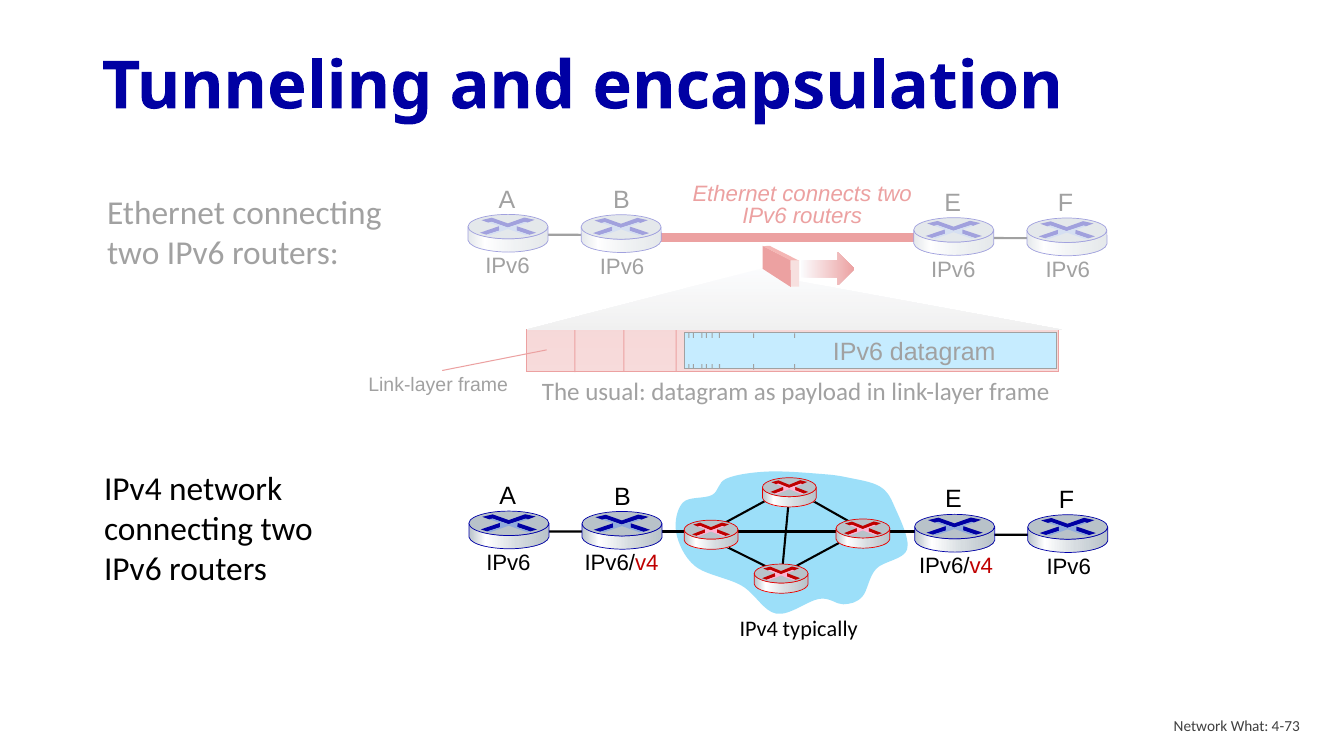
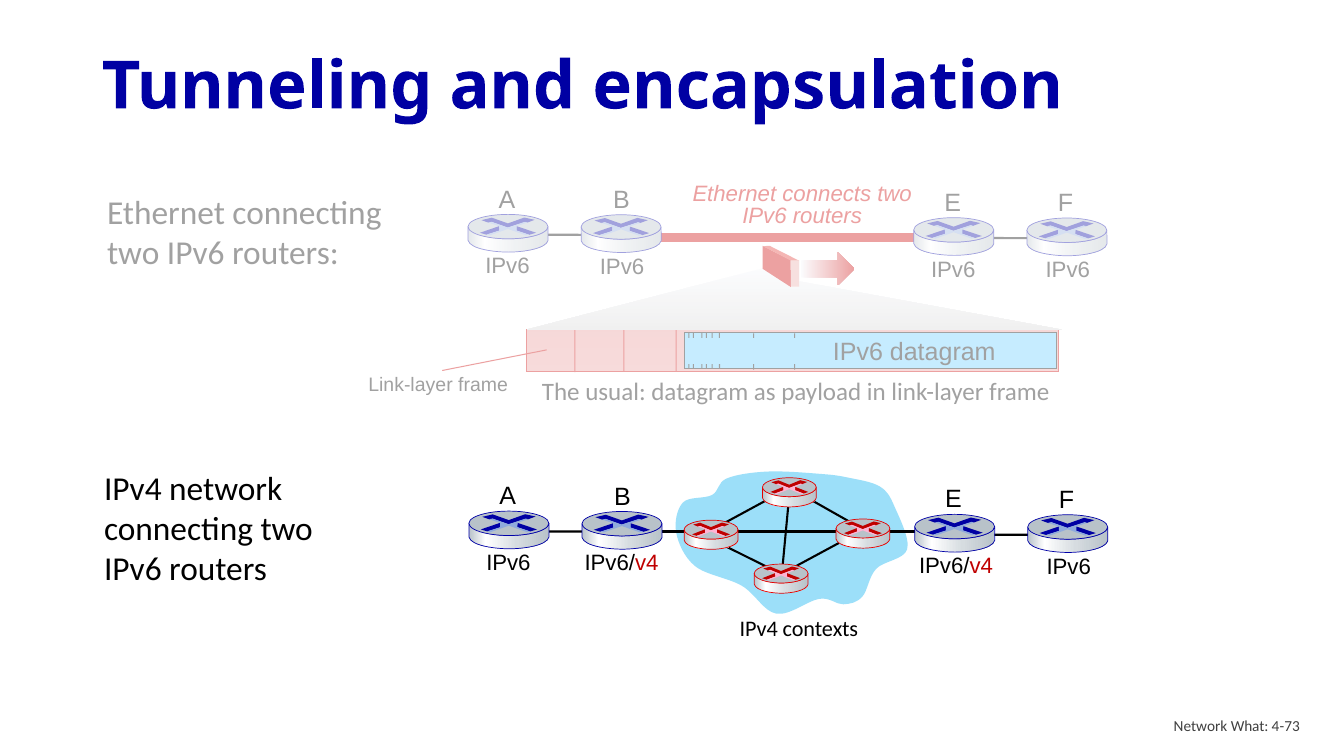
typically: typically -> contexts (820, 630)
